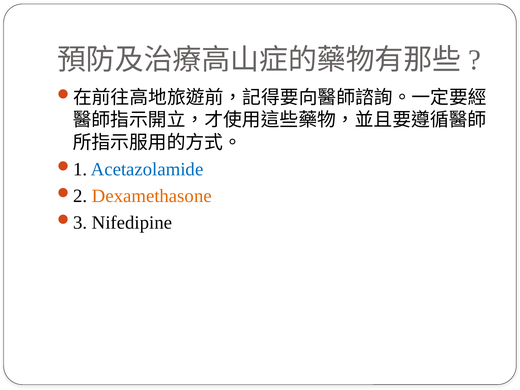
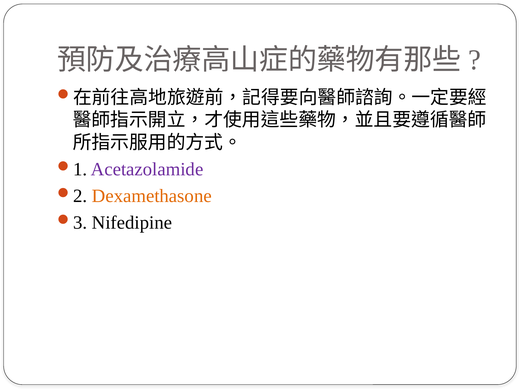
Acetazolamide colour: blue -> purple (147, 169)
